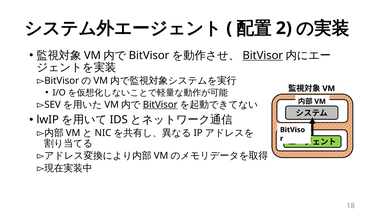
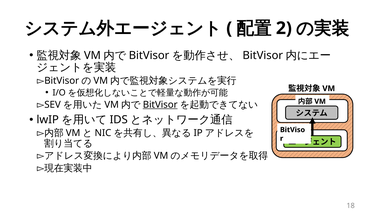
BitVisor underline: present -> none (263, 55)
